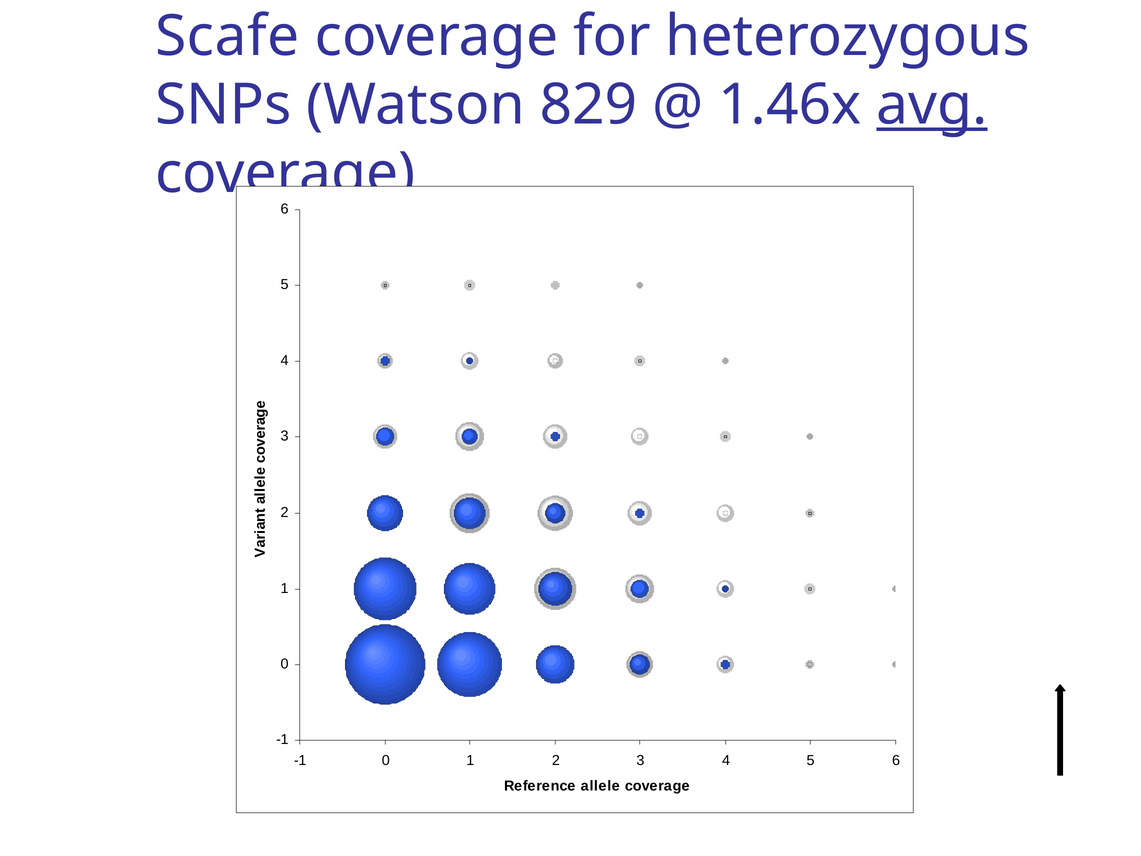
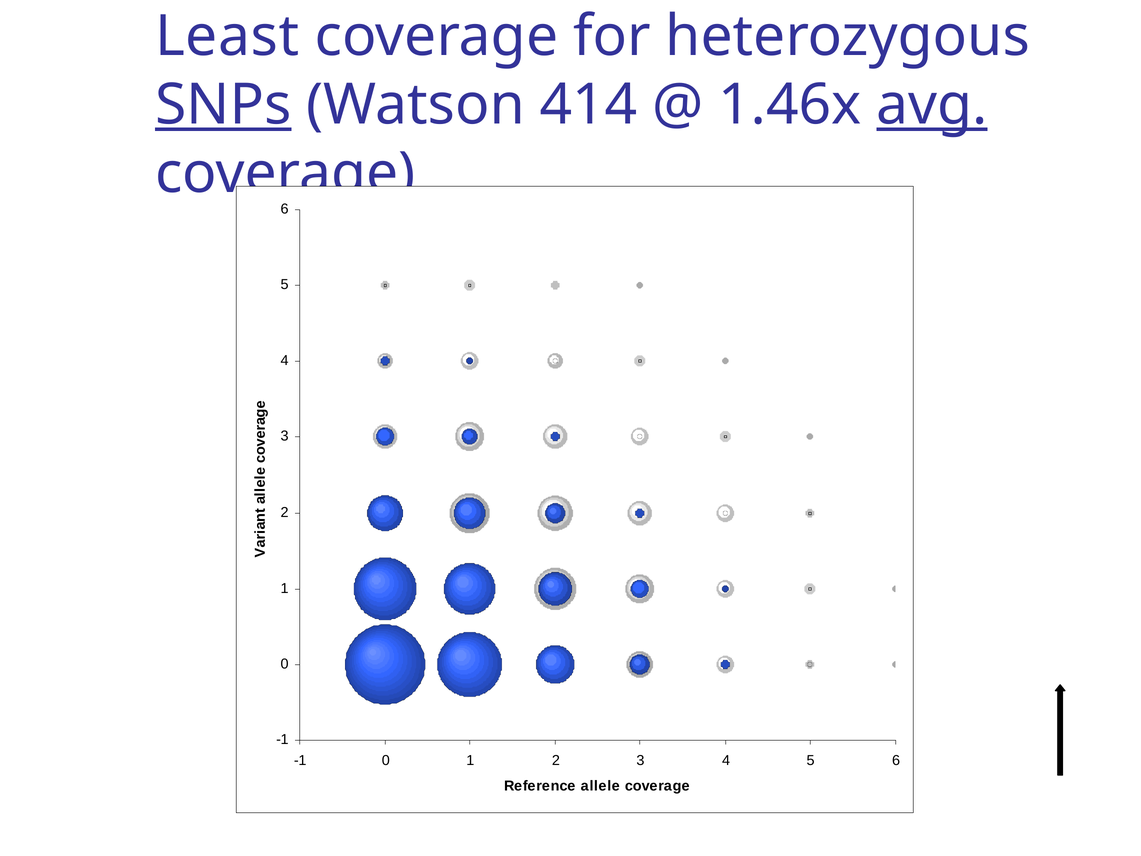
Scafe: Scafe -> Least (227, 36)
SNPs underline: none -> present (223, 105)
829: 829 -> 414 (589, 105)
